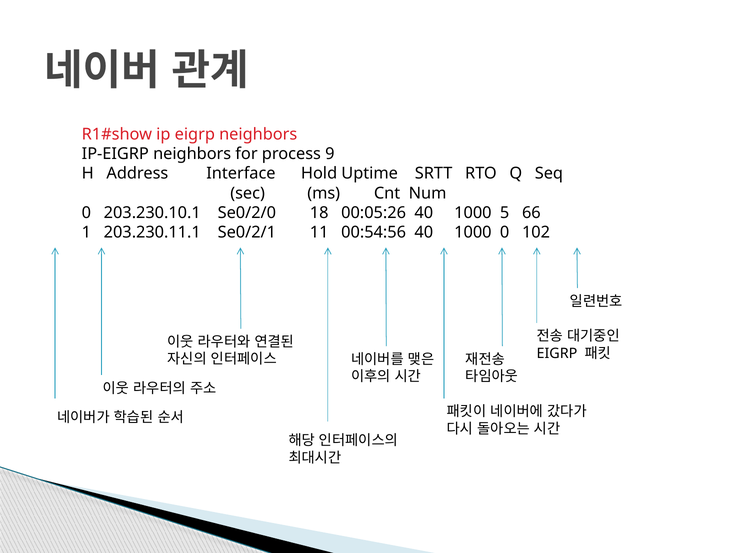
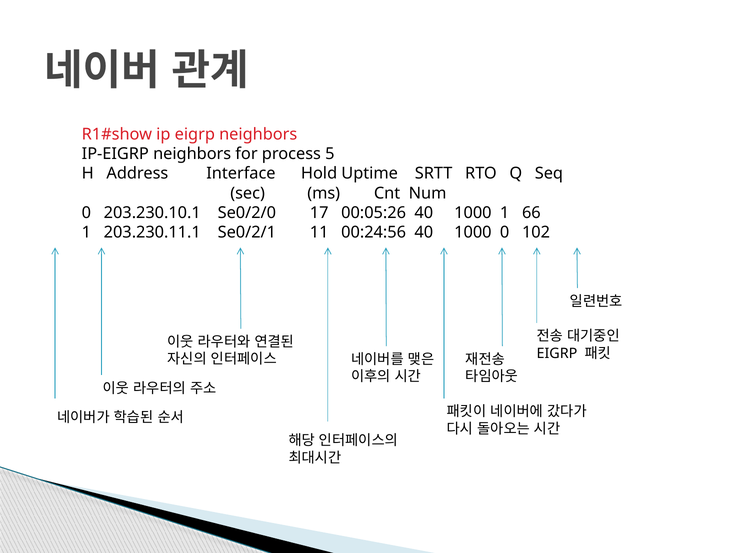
9: 9 -> 5 (330, 154)
18: 18 -> 17 (319, 213)
1000 5: 5 -> 1 (505, 213)
00:54:56: 00:54:56 -> 00:24:56 (374, 232)
